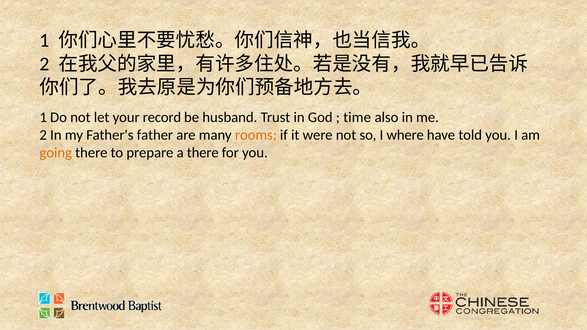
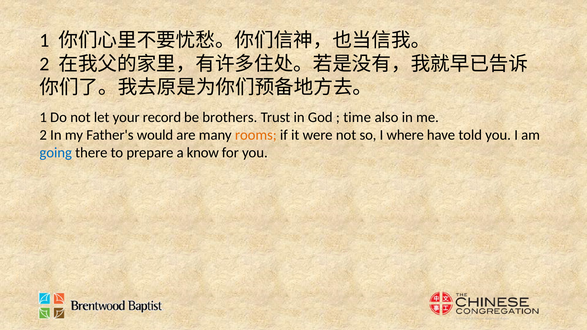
husband: husband -> brothers (230, 117)
father: father -> would (155, 135)
going colour: orange -> blue (56, 153)
a there: there -> know (203, 153)
